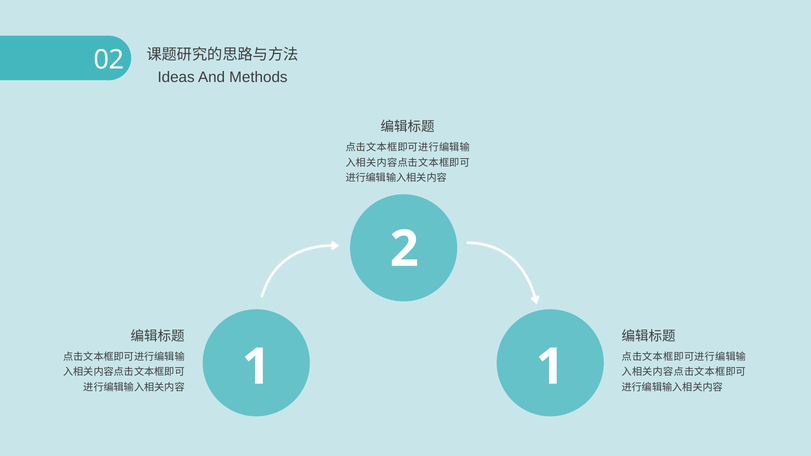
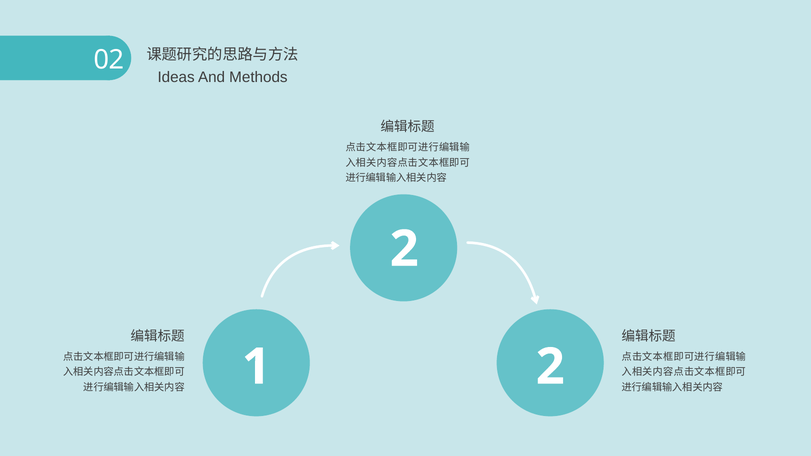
1 1: 1 -> 2 (550, 367)
